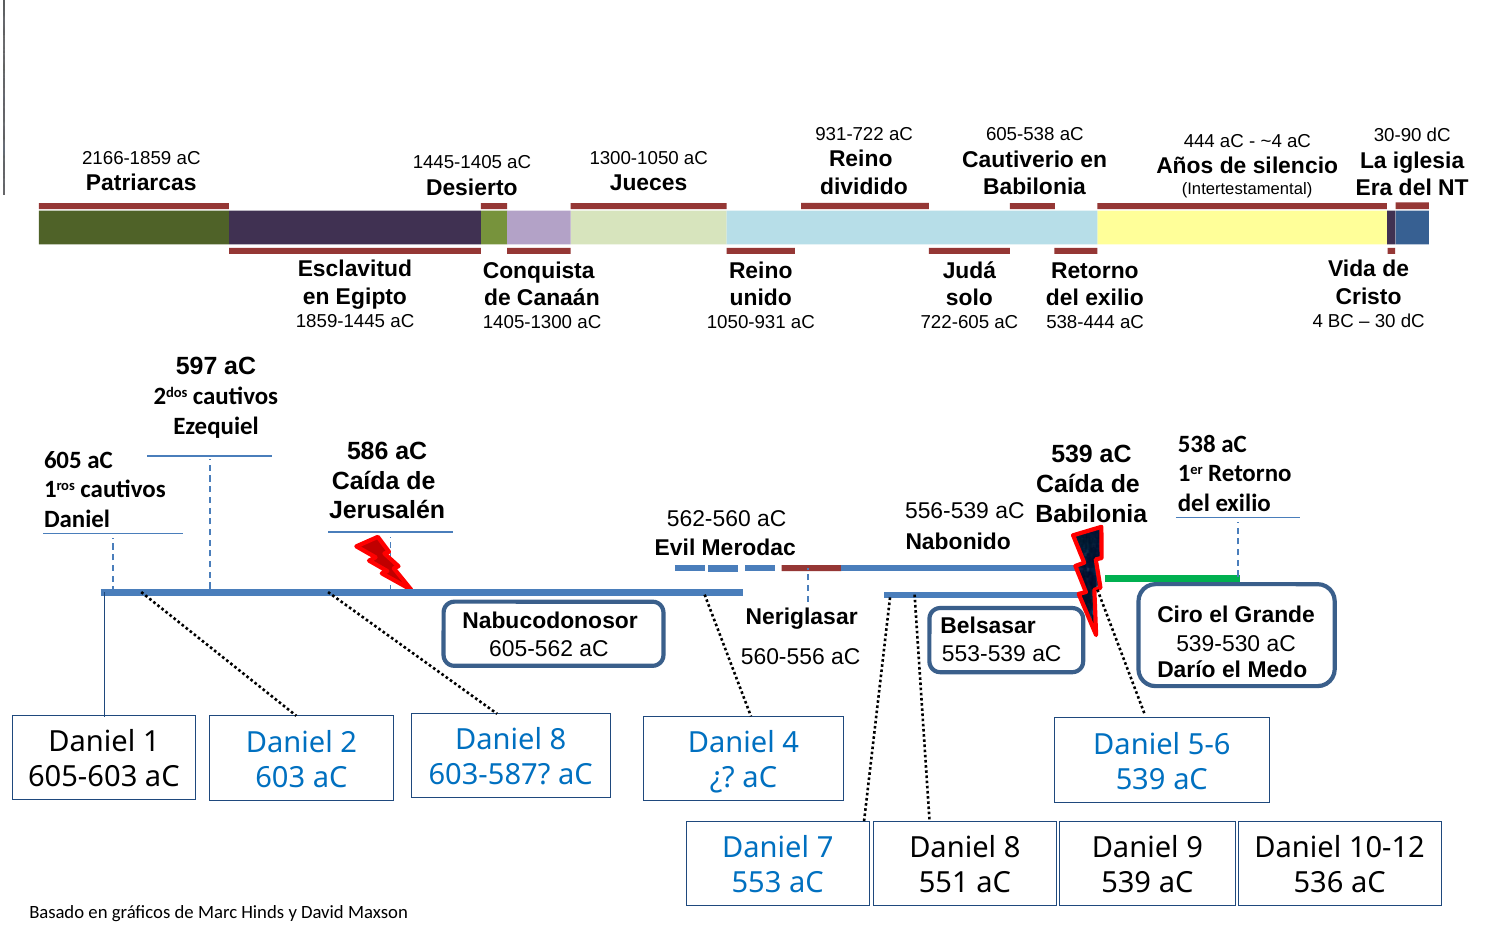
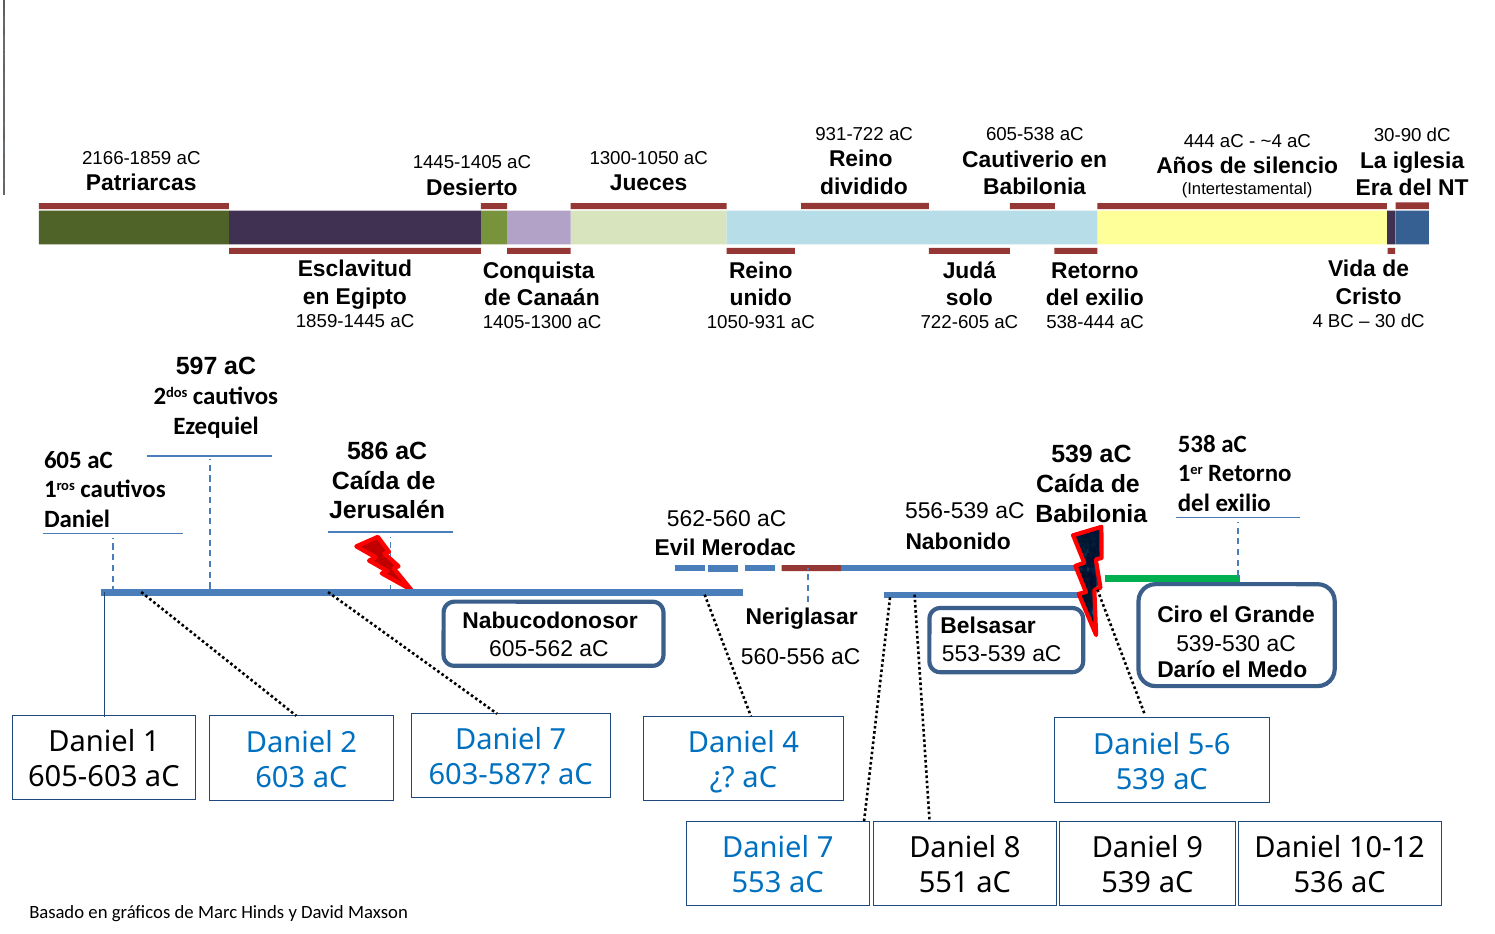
8: 8 -> 7 (558, 740)
